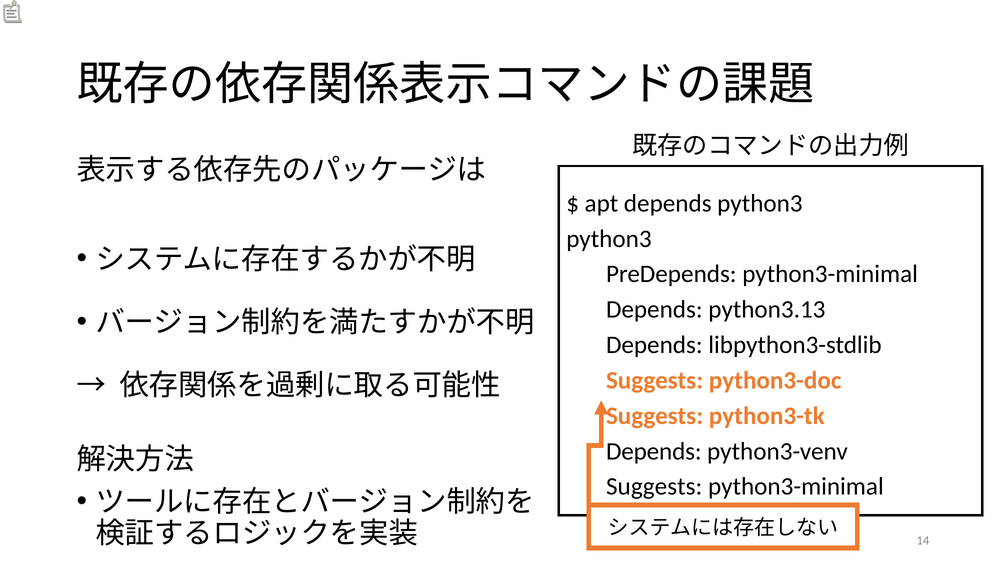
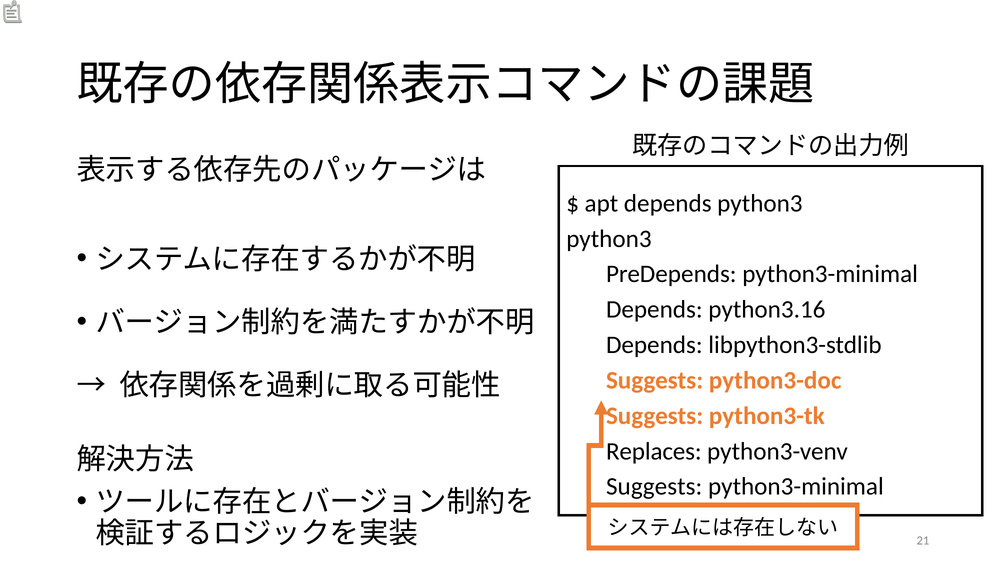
python3.13: python3.13 -> python3.16 (767, 310)
Depends: Depends -> Replaces (654, 451)
14: 14 -> 21 (923, 540)
